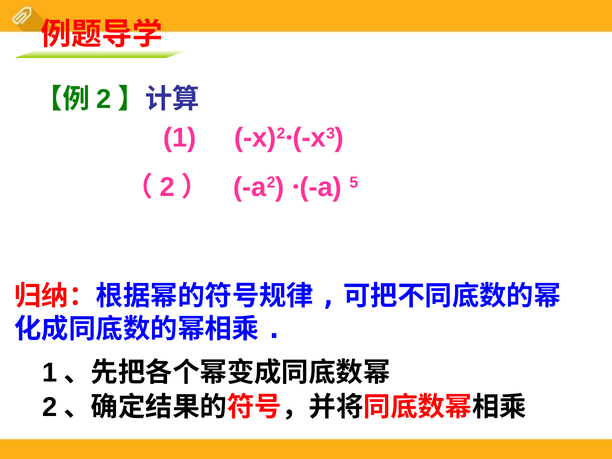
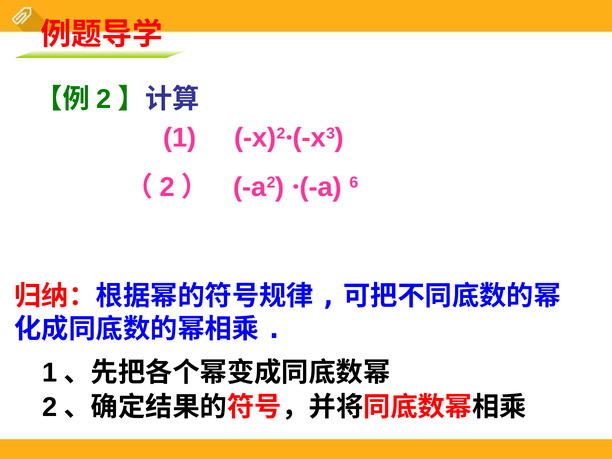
5: 5 -> 6 (354, 183)
